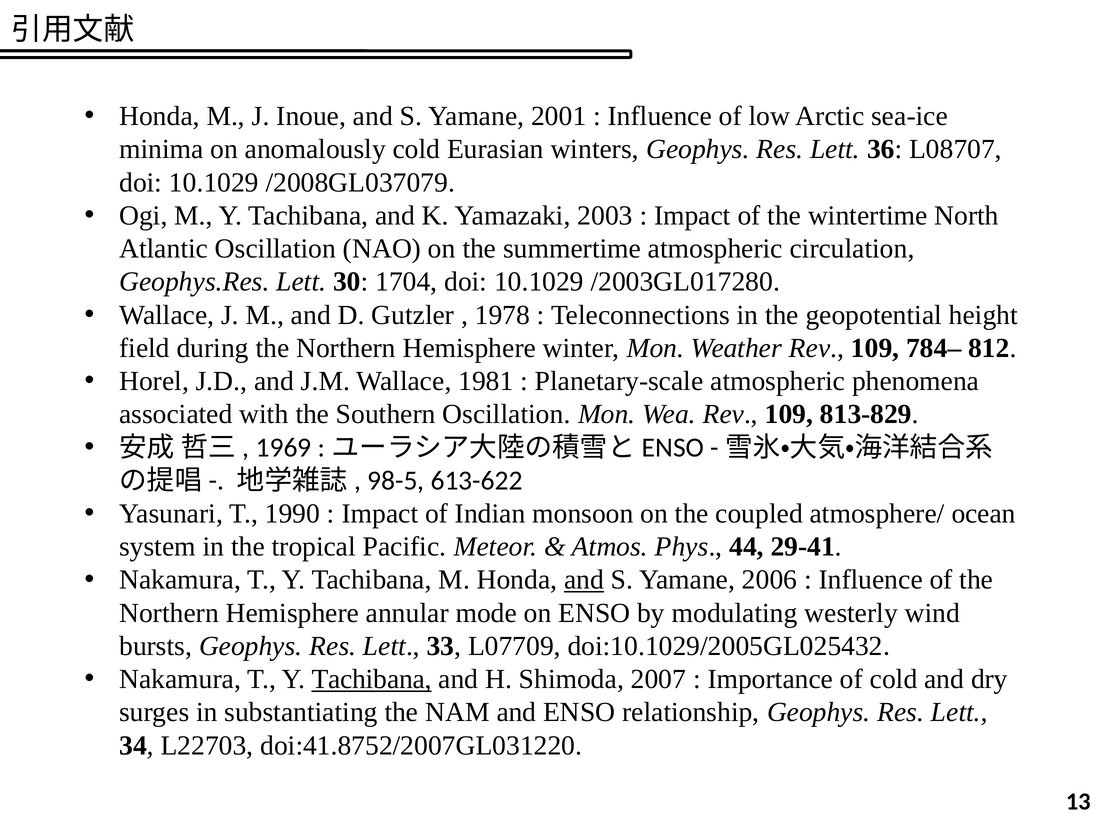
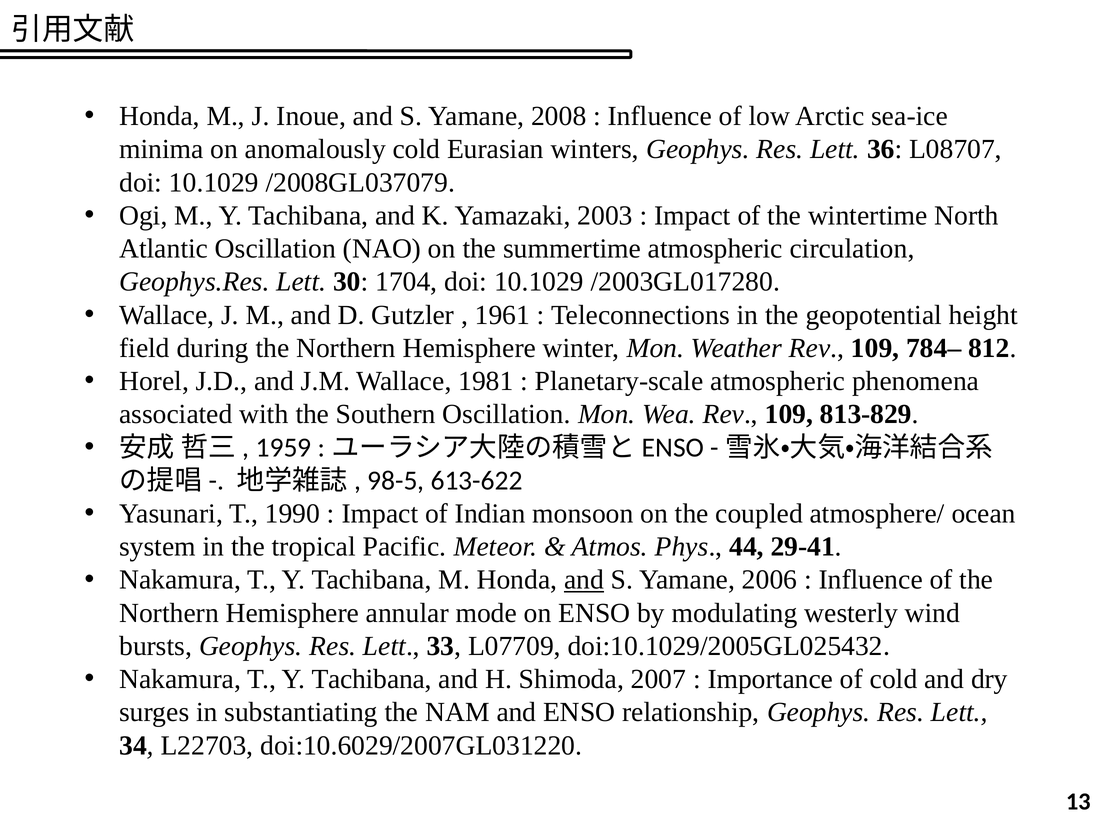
2001: 2001 -> 2008 (559, 116)
1978: 1978 -> 1961 (502, 315)
1969: 1969 -> 1959 (284, 448)
Tachibana underline: present -> none (372, 680)
doi:41.8752/2007GL031220: doi:41.8752/2007GL031220 -> doi:10.6029/2007GL031220 (421, 746)
